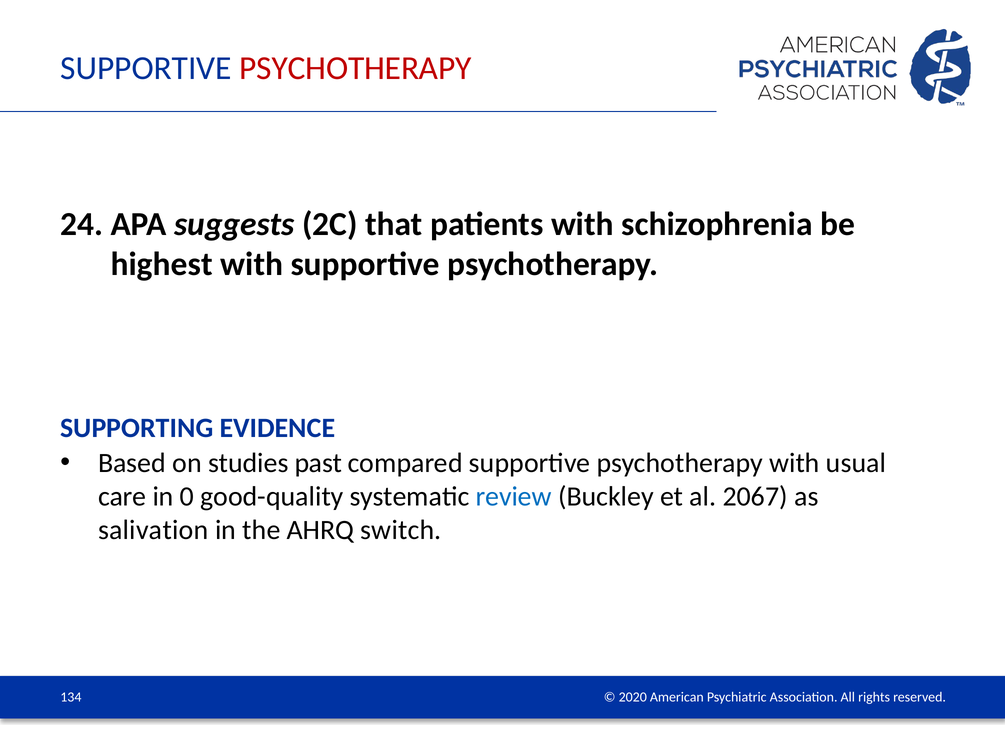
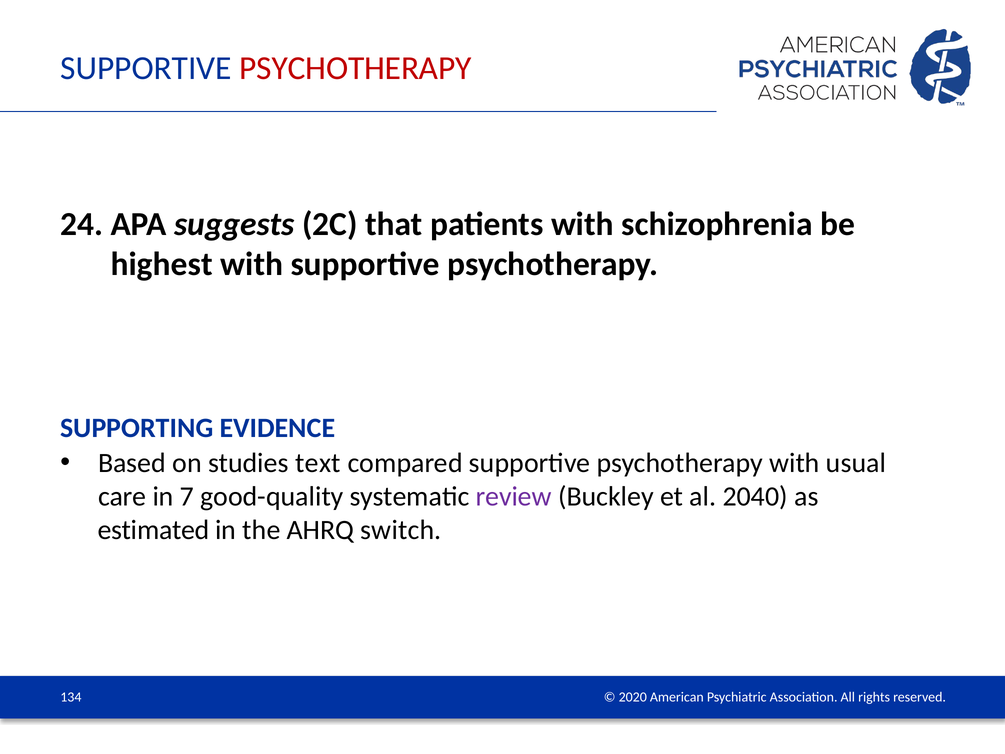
past: past -> text (318, 463)
0: 0 -> 7 (187, 496)
review colour: blue -> purple (514, 496)
2067: 2067 -> 2040 (755, 496)
salivation: salivation -> estimated (154, 530)
